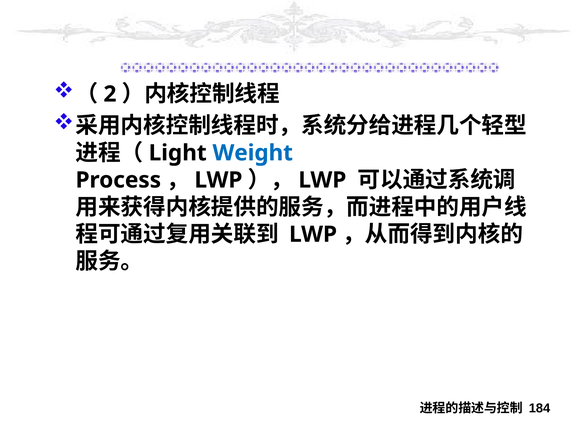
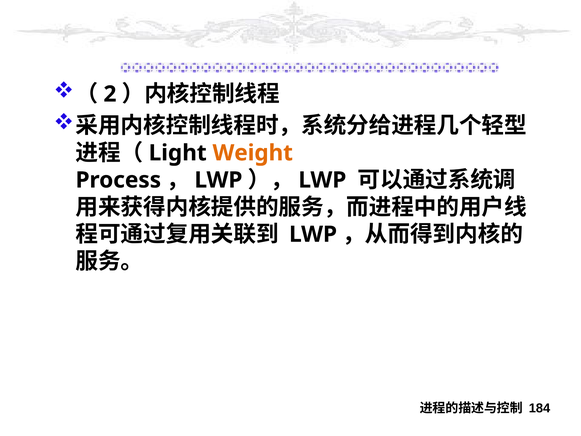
Weight colour: blue -> orange (253, 153)
